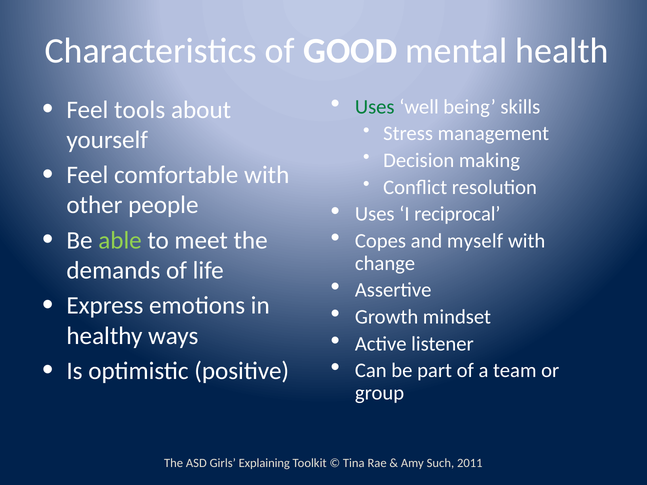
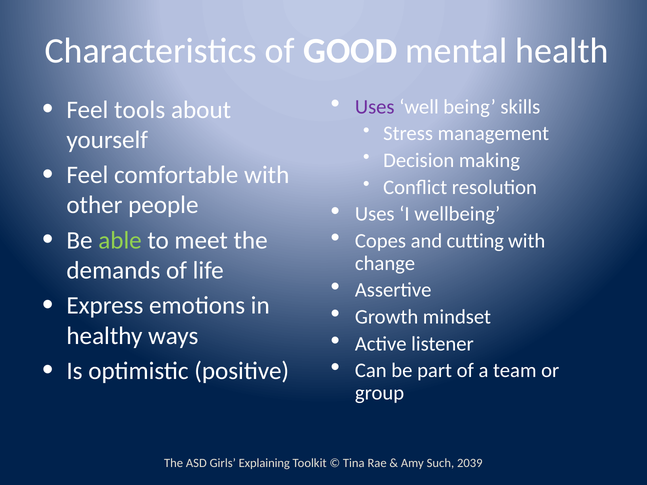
Uses colour: green -> purple (375, 107)
reciprocal: reciprocal -> wellbeing (457, 214)
myself: myself -> cutting (475, 241)
2011: 2011 -> 2039 (470, 464)
